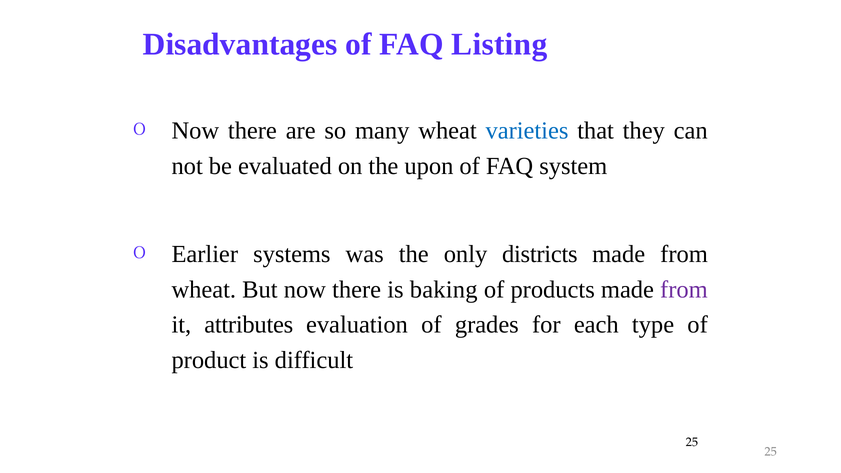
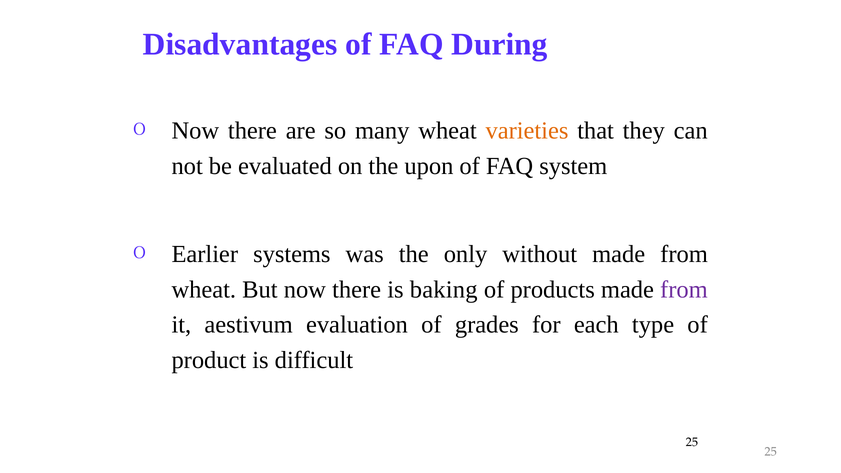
Listing: Listing -> During (500, 44)
varieties colour: blue -> orange (527, 131)
districts: districts -> without (540, 254)
attributes: attributes -> aestivum (249, 325)
